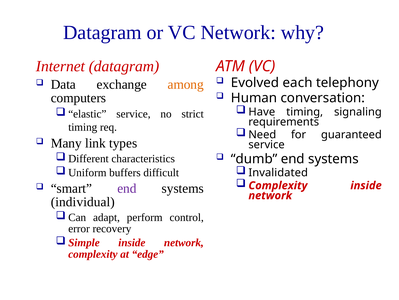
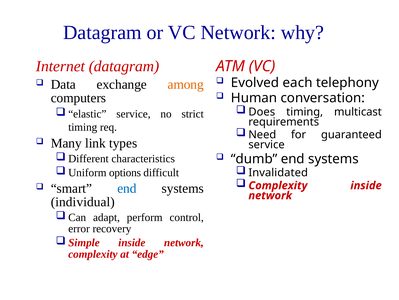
Have: Have -> Does (262, 112)
signaling: signaling -> multicast (358, 112)
buffers: buffers -> options (125, 172)
end colour: purple -> blue (127, 188)
